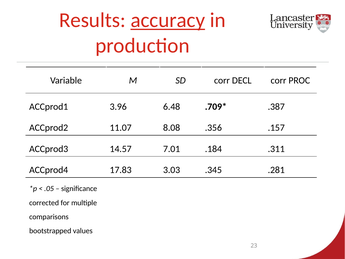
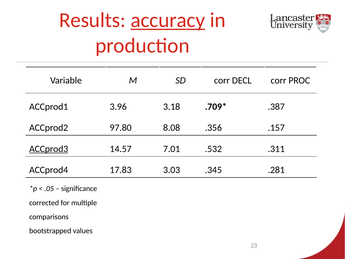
6.48: 6.48 -> 3.18 (172, 107)
11.07: 11.07 -> 97.80 (121, 128)
ACCprod3 underline: none -> present (49, 149)
.184: .184 -> .532 (213, 149)
